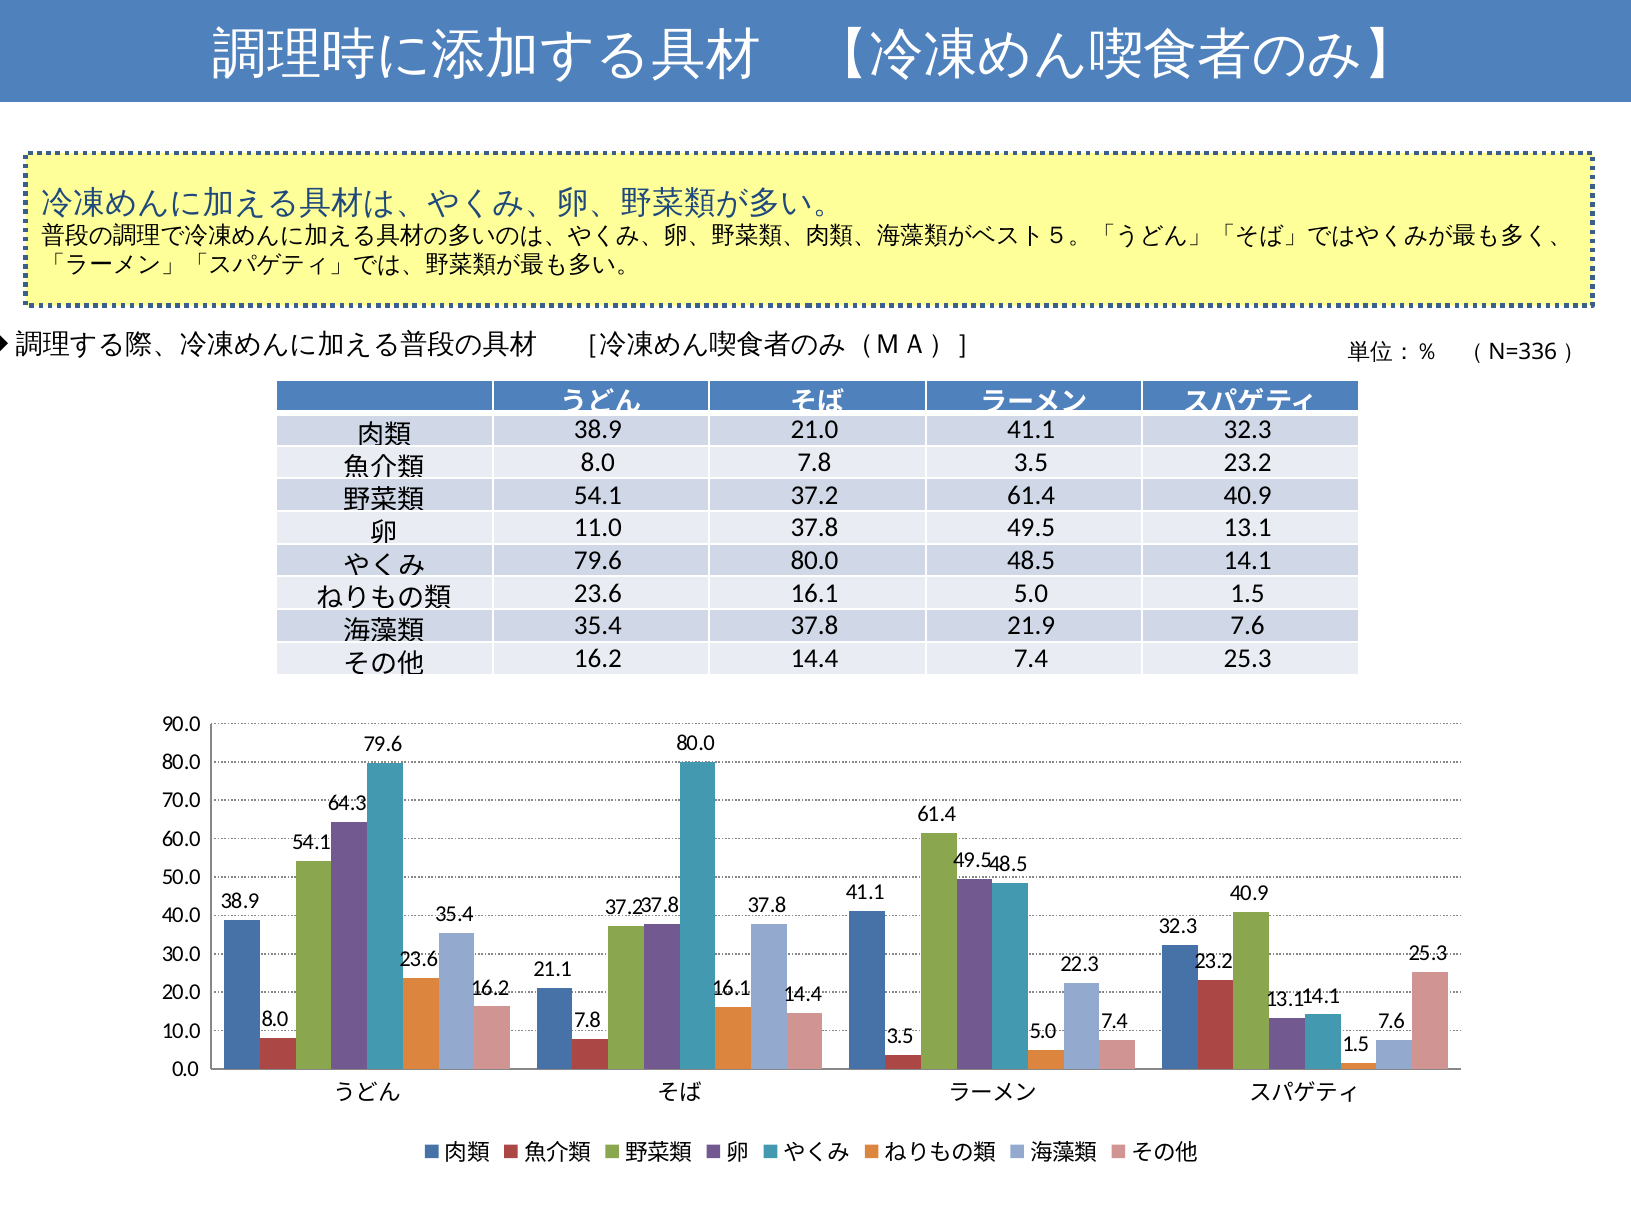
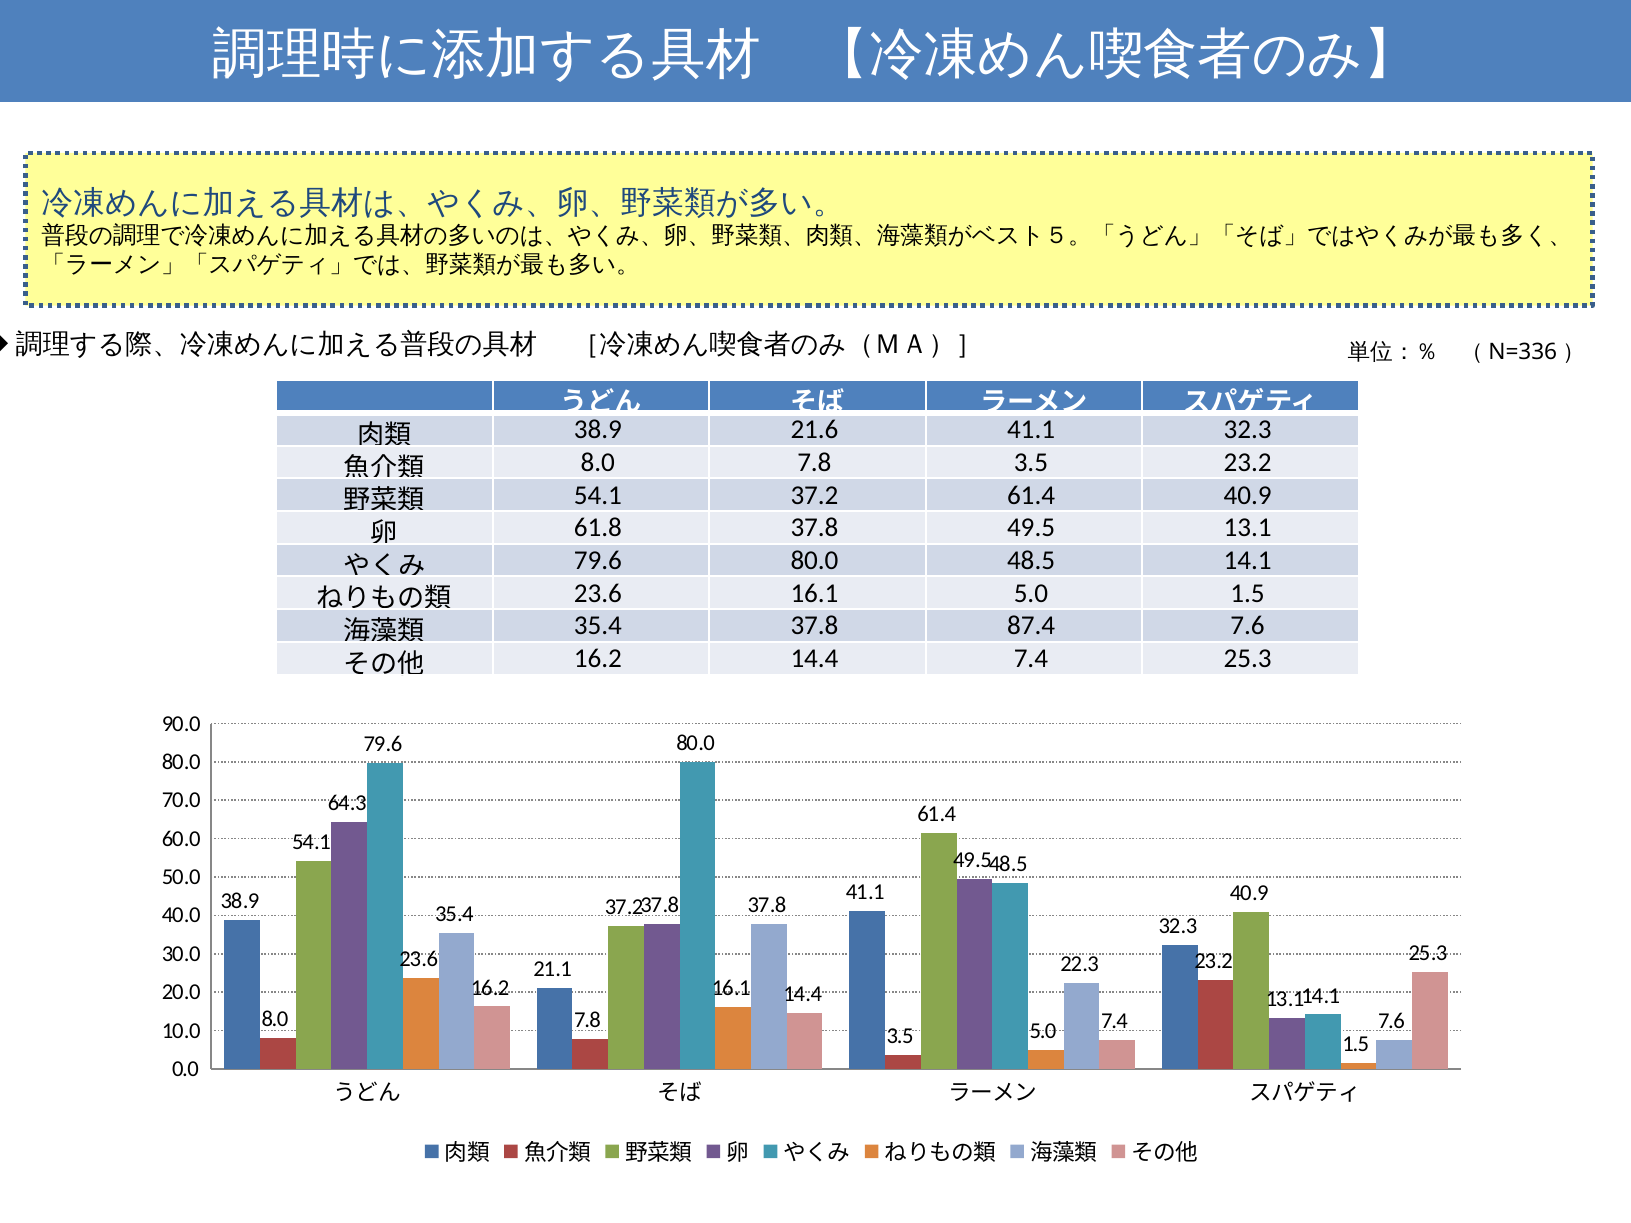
21.0: 21.0 -> 21.6 (814, 430)
11.0: 11.0 -> 61.8 (598, 528)
21.9: 21.9 -> 87.4 (1031, 626)
